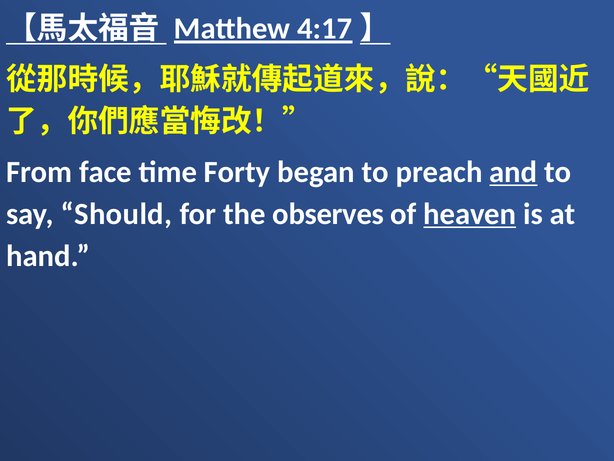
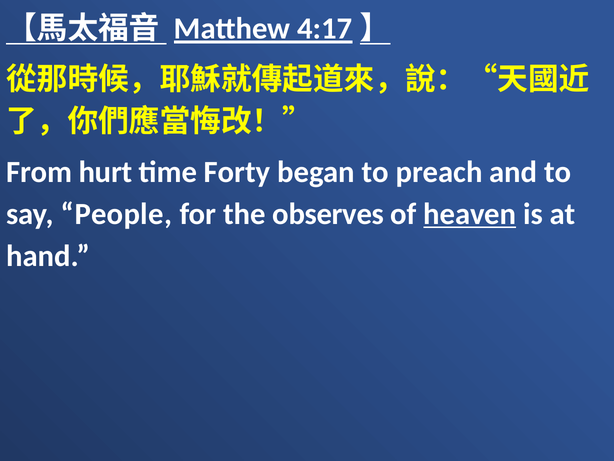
face: face -> hurt (106, 172)
and underline: present -> none (513, 172)
Should: Should -> People (116, 214)
